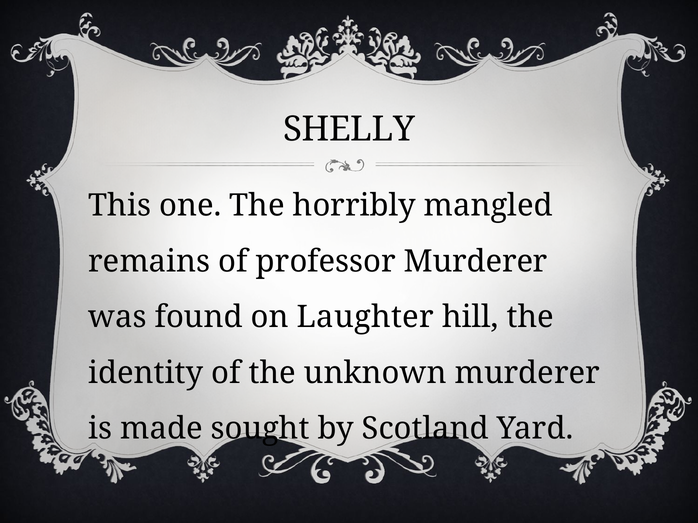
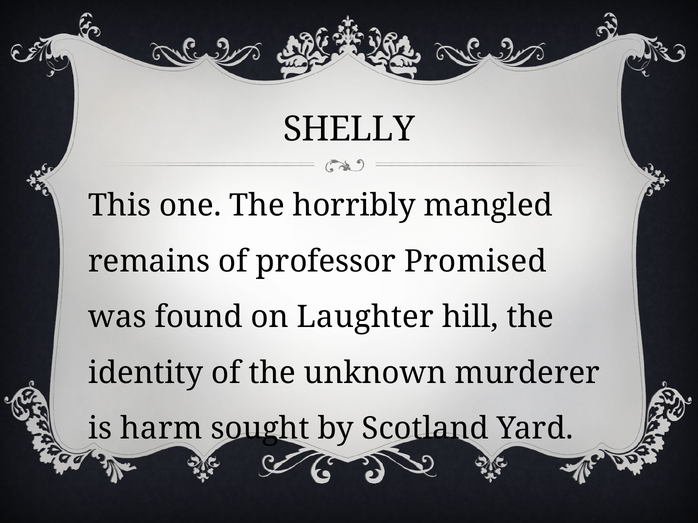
professor Murderer: Murderer -> Promised (476, 262)
made: made -> harm (161, 429)
